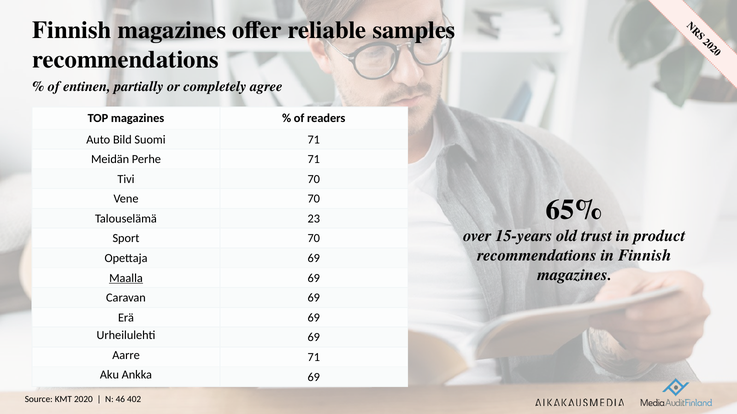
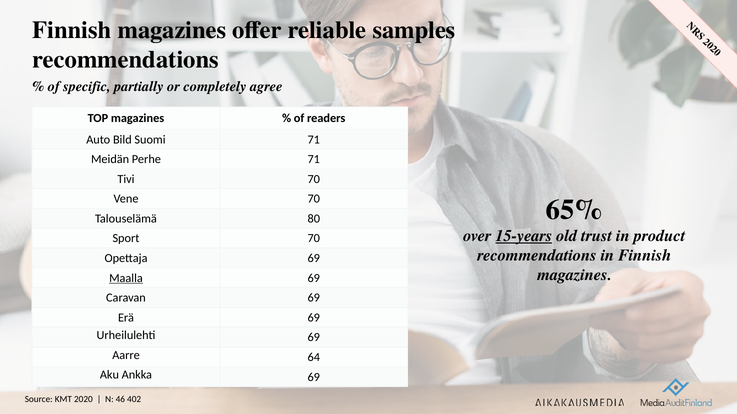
entinen: entinen -> specific (87, 86)
23: 23 -> 80 (314, 219)
15-years underline: none -> present (524, 236)
Aarre 71: 71 -> 64 (314, 358)
